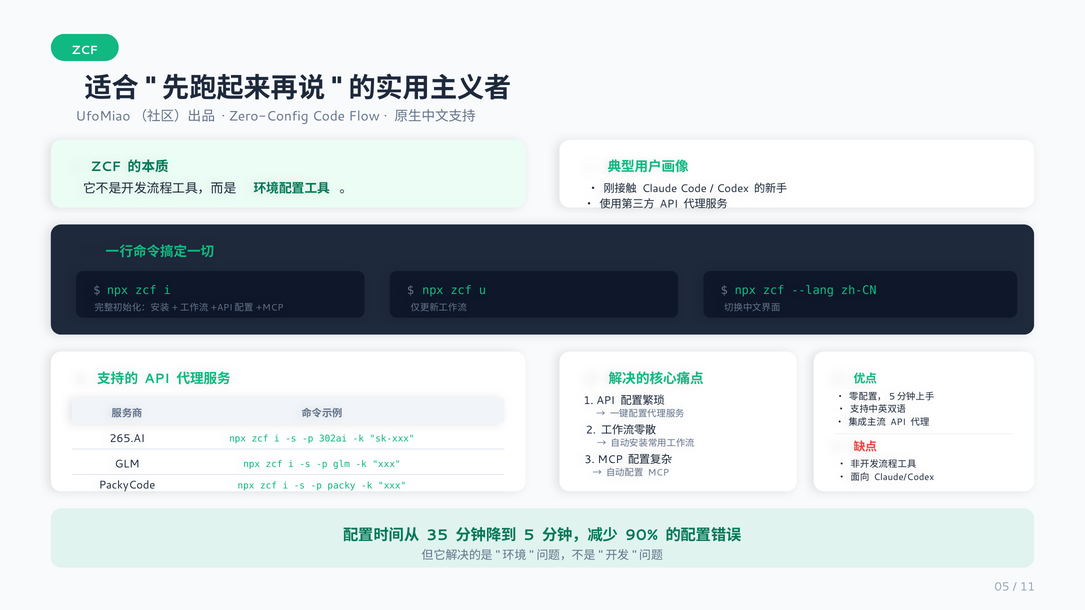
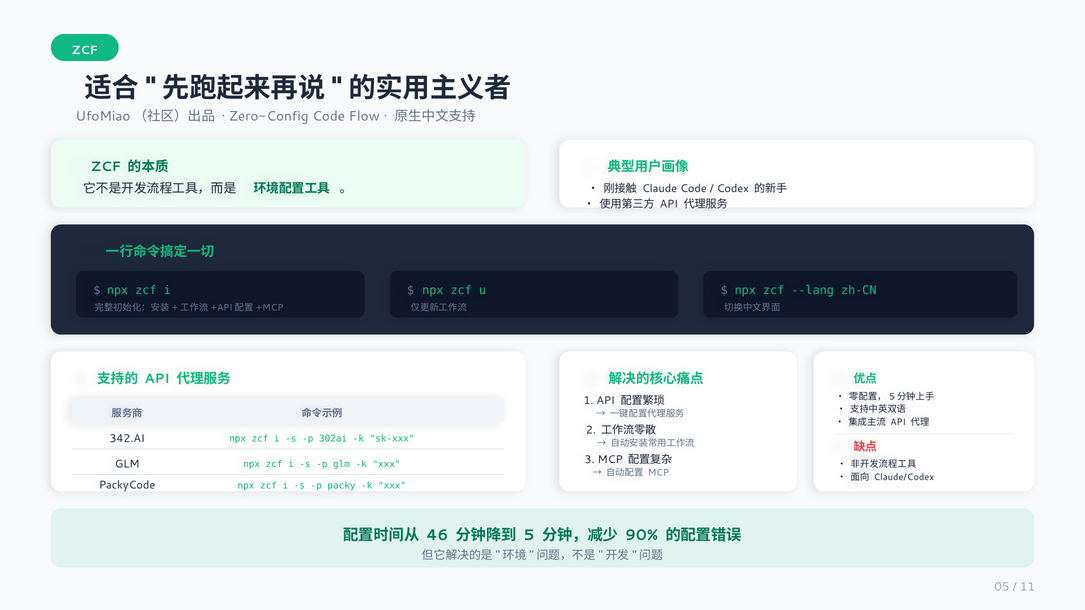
265.AI: 265.AI -> 342.AI (127, 439)
35: 35 -> 46 (437, 535)
